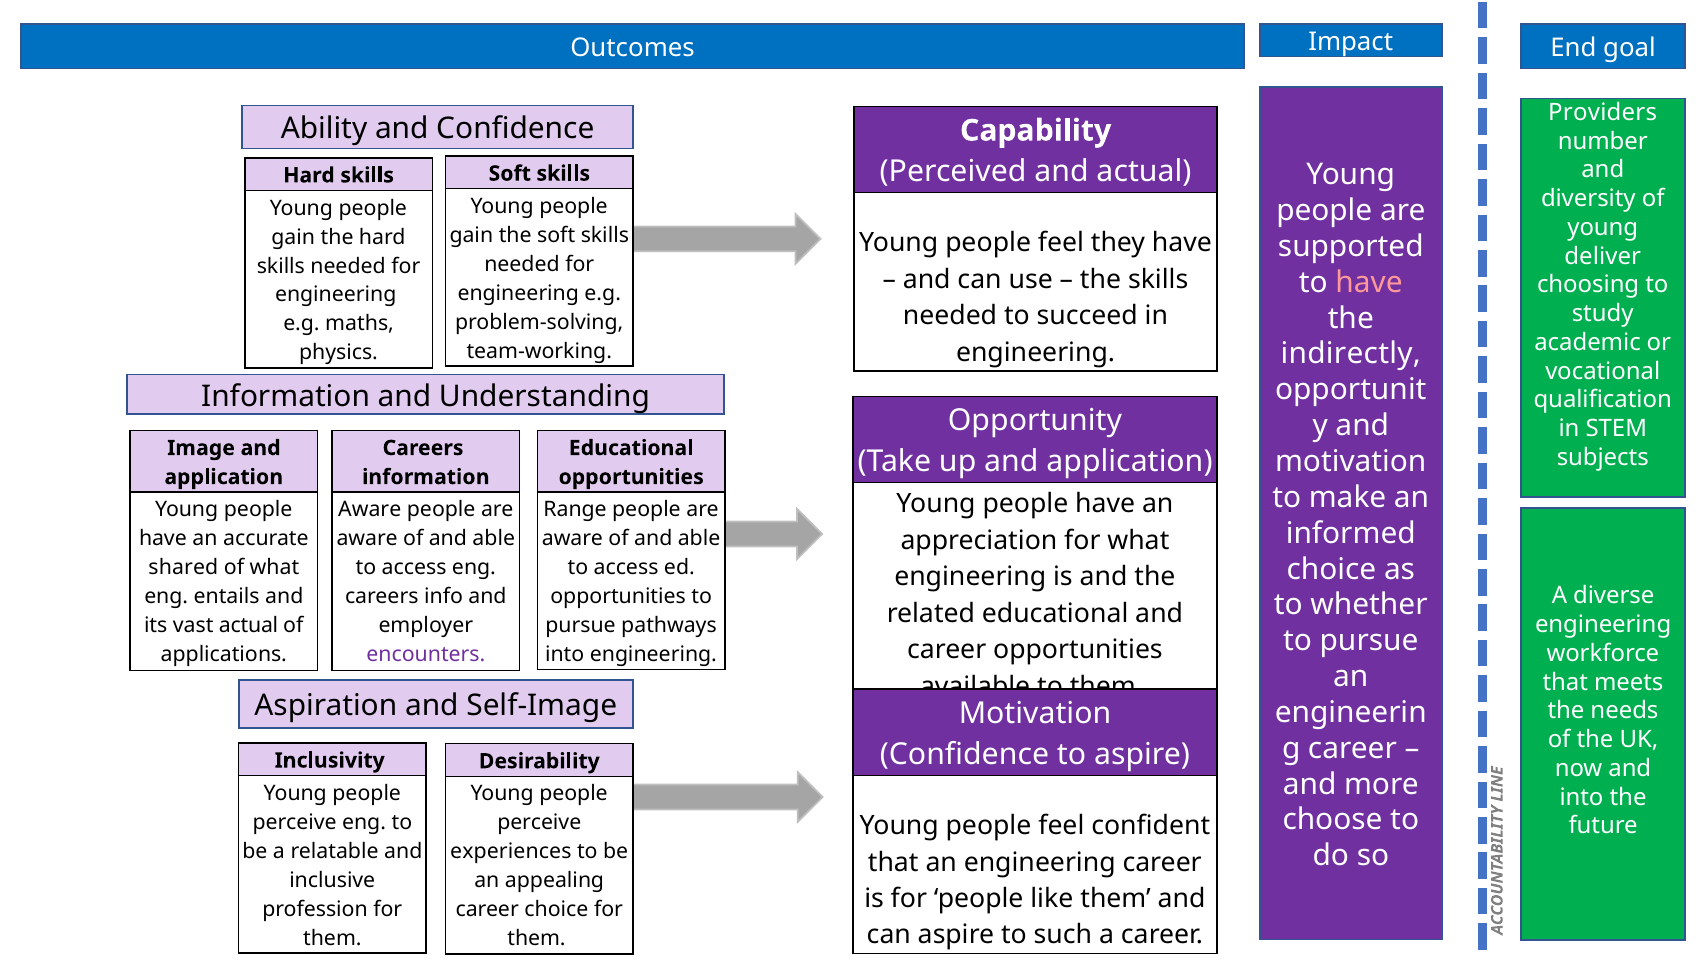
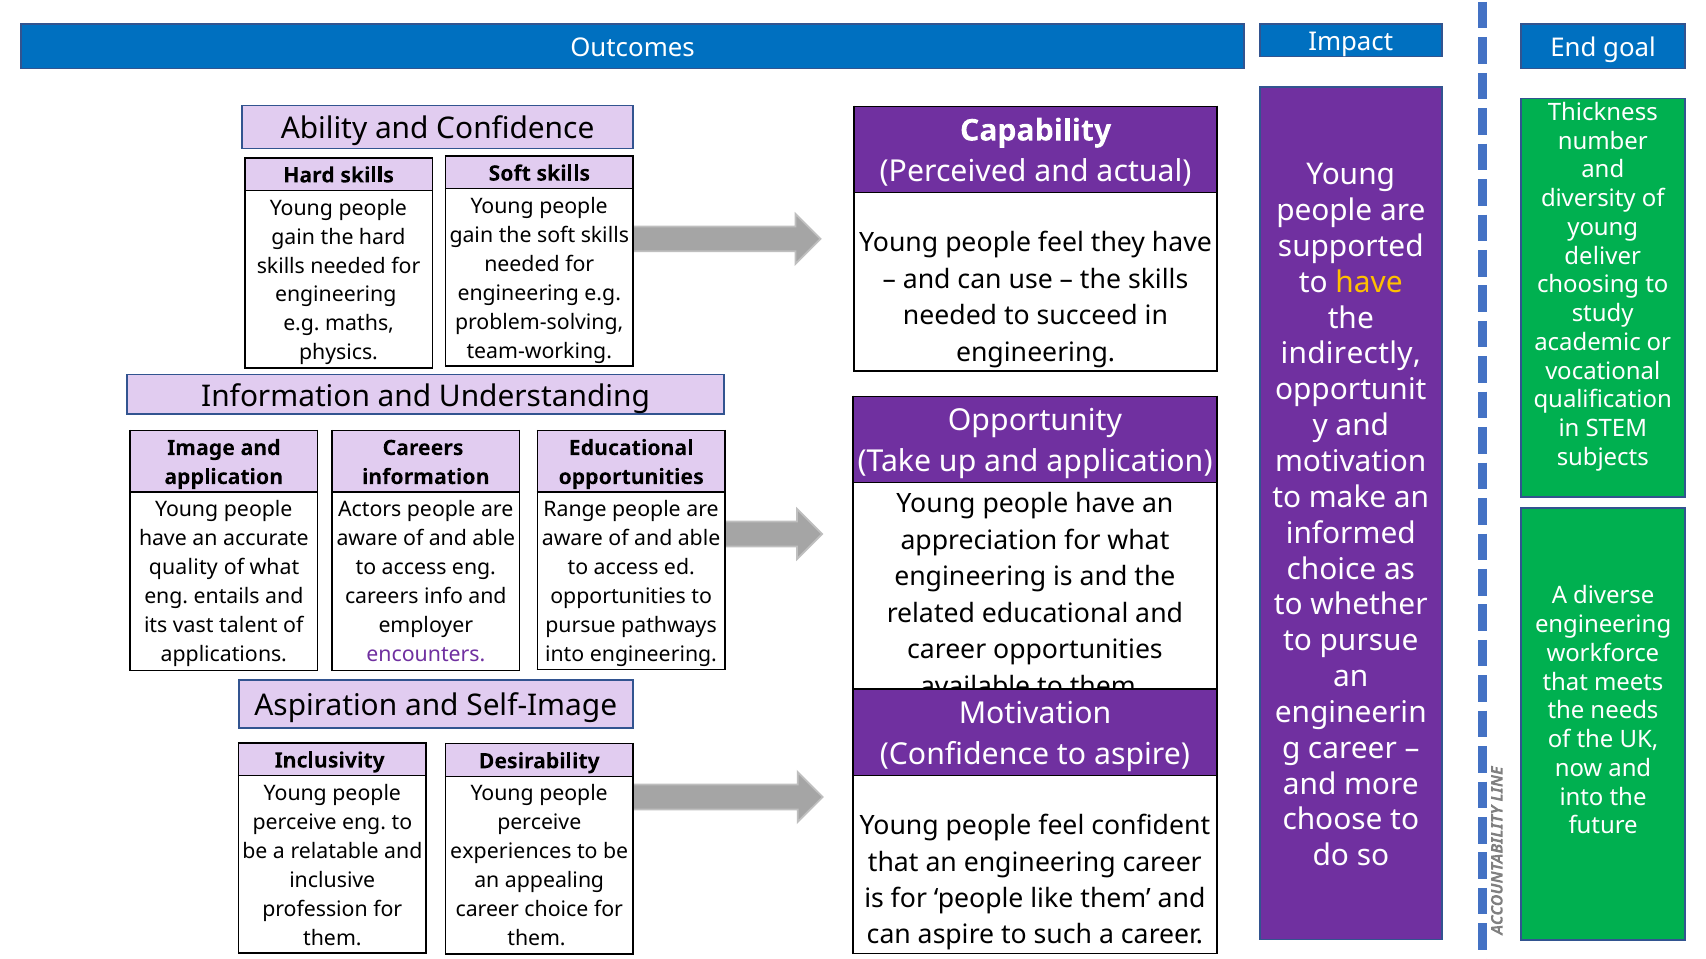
Providers: Providers -> Thickness (1603, 113)
have colour: pink -> yellow (1369, 283)
Aware: Aware -> Actors (370, 510)
shared: shared -> quality (183, 568)
vast actual: actual -> talent (248, 626)
